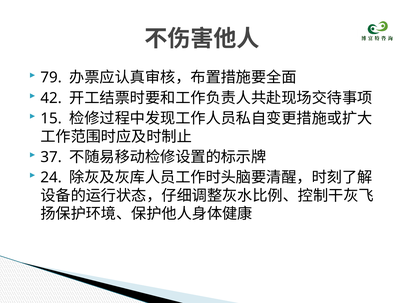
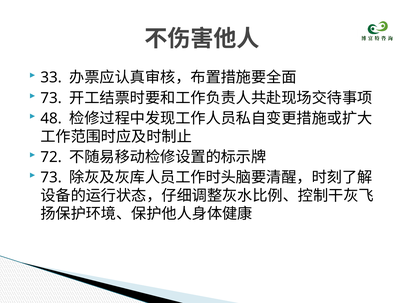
79: 79 -> 33 (51, 78)
42: 42 -> 73 (51, 98)
15: 15 -> 48 (51, 118)
37: 37 -> 72 (51, 157)
24: 24 -> 73 (51, 178)
